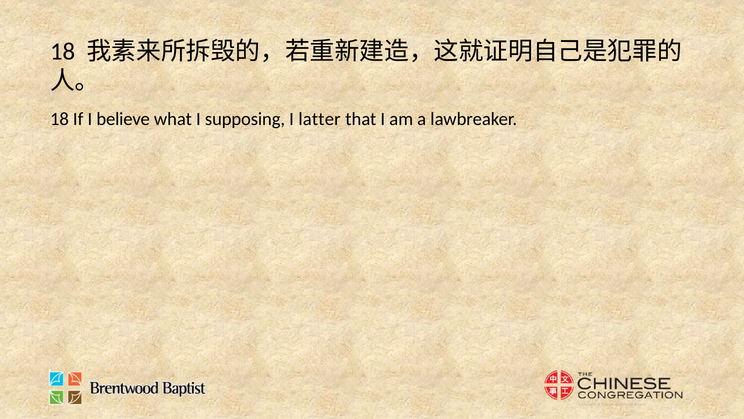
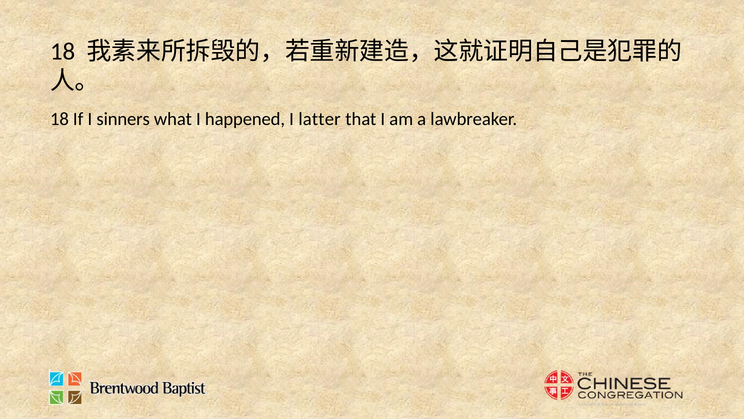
believe: believe -> sinners (123, 119)
supposing: supposing -> happened (245, 119)
